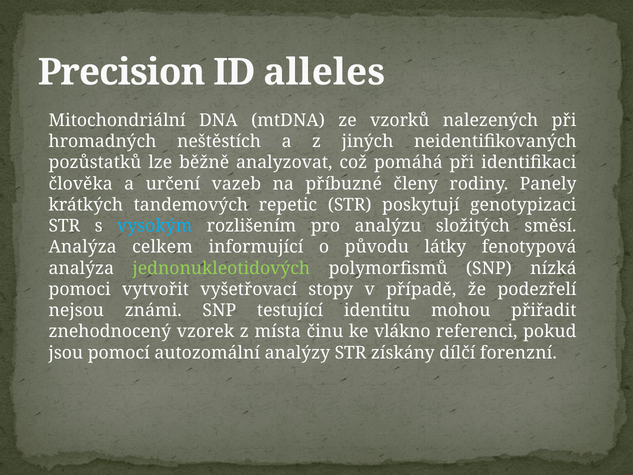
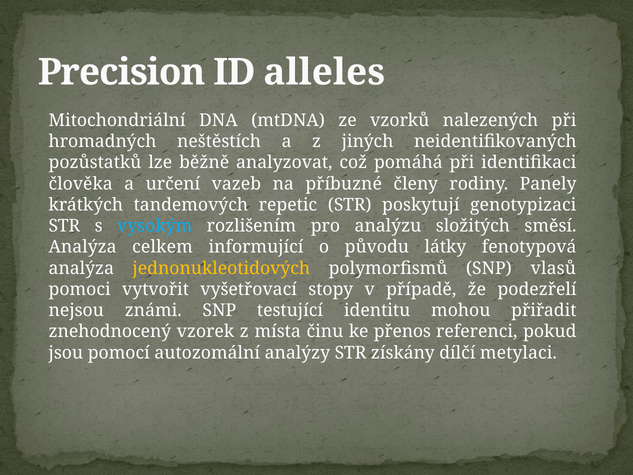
jednonukleotidových colour: light green -> yellow (221, 268)
nízká: nízká -> vlasů (553, 268)
vlákno: vlákno -> přenos (402, 331)
forenzní: forenzní -> metylaci (518, 353)
